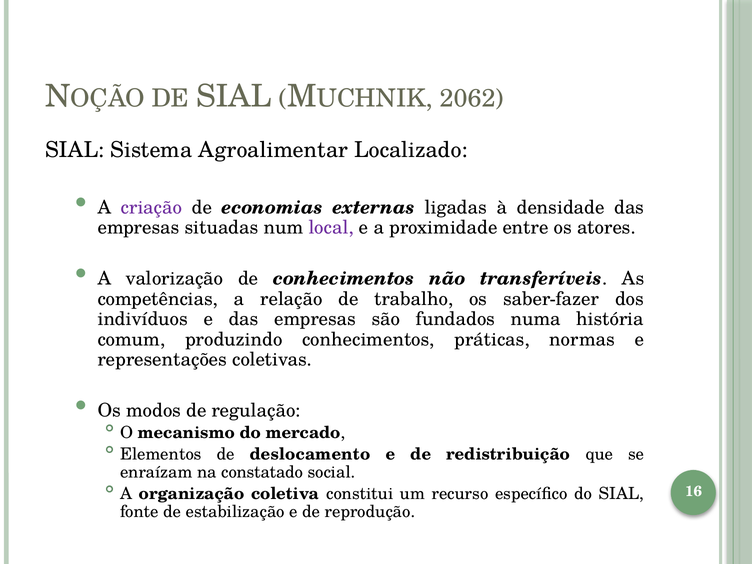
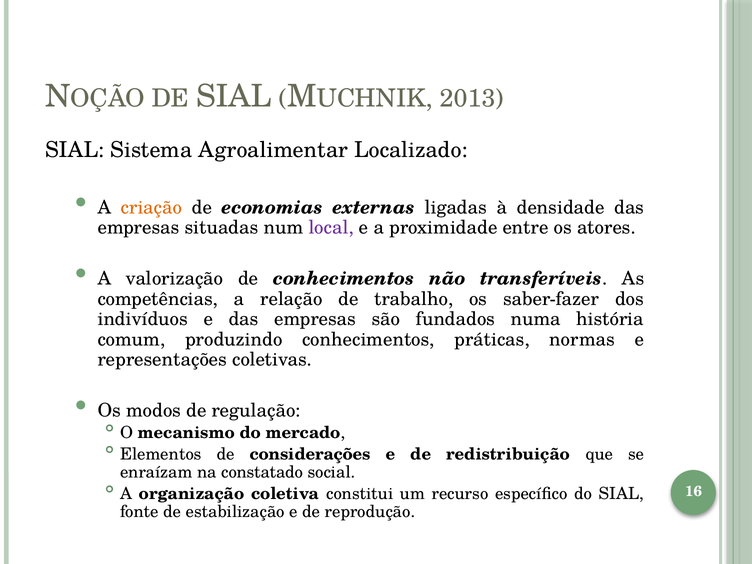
2062: 2062 -> 2013 (472, 98)
criação colour: purple -> orange (152, 207)
deslocamento: deslocamento -> considerações (310, 454)
